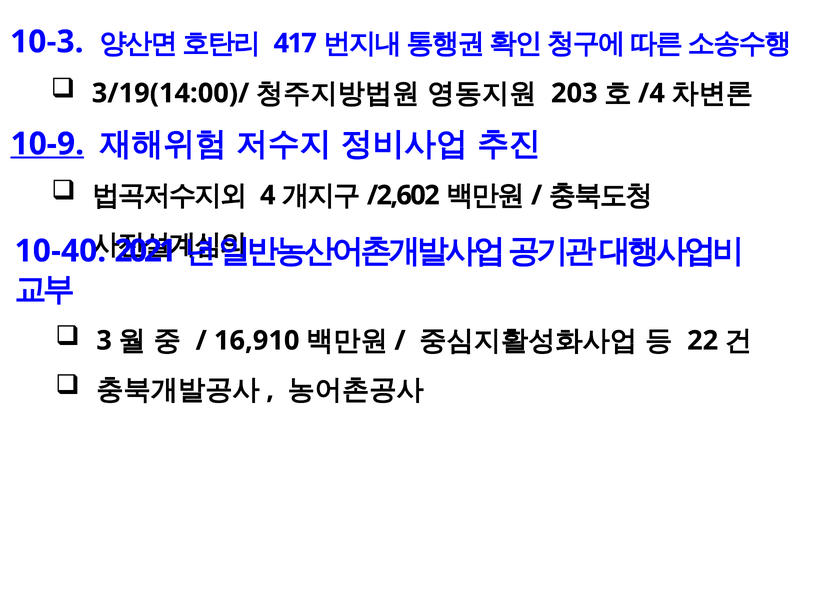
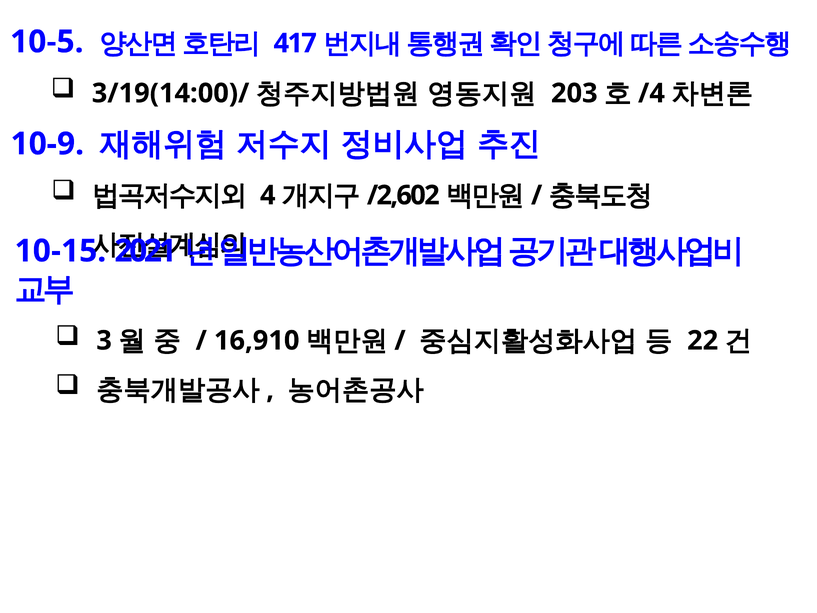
10-3: 10-3 -> 10-5 (47, 42)
10-9 underline: present -> none (47, 144)
10-40: 10-40 -> 10-15 (60, 251)
